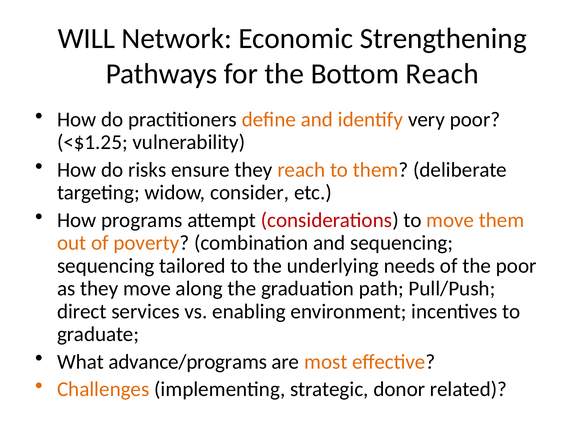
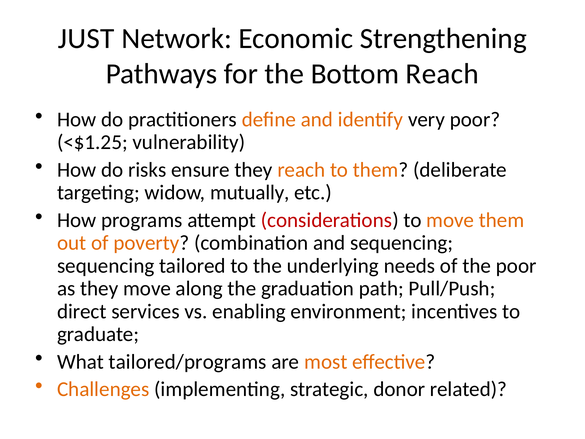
WILL: WILL -> JUST (86, 39)
consider: consider -> mutually (250, 193)
advance/programs: advance/programs -> tailored/programs (188, 361)
